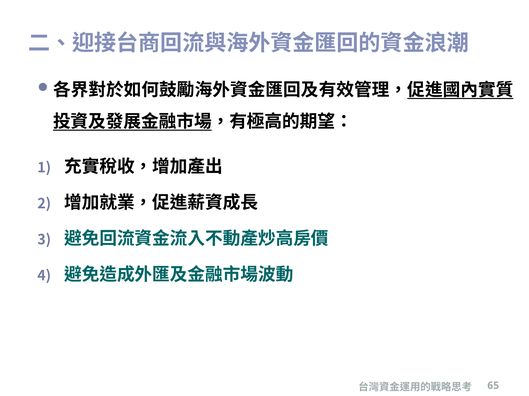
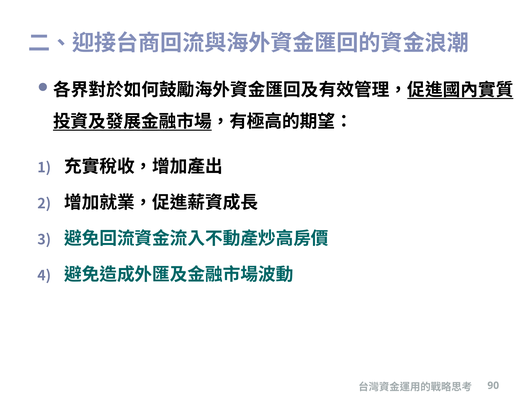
65: 65 -> 90 (493, 386)
